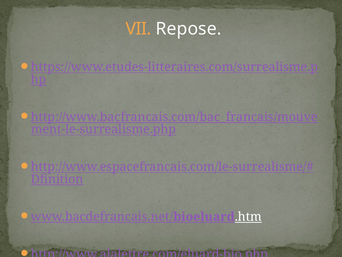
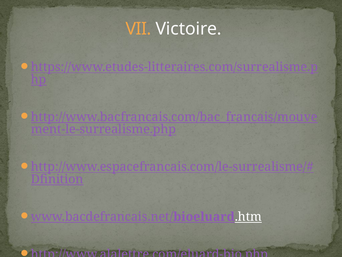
Repose: Repose -> Victoire (189, 29)
